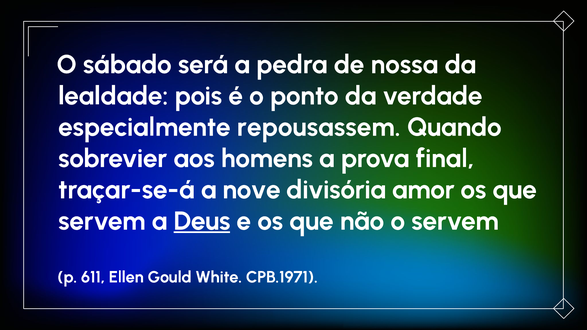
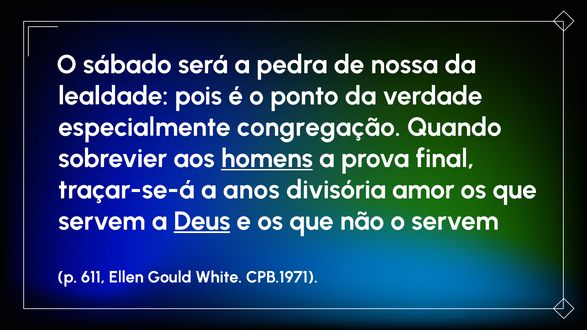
repousassem: repousassem -> congregação (319, 127)
homens underline: none -> present (267, 159)
nove: nove -> anos (251, 190)
